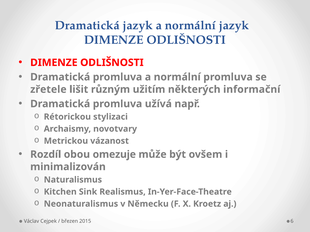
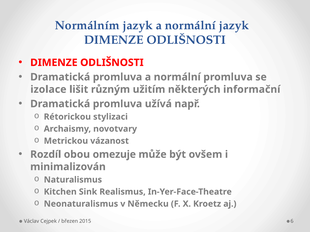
Dramatická: Dramatická -> Normálním (87, 25)
zřetele: zřetele -> izolace (48, 90)
